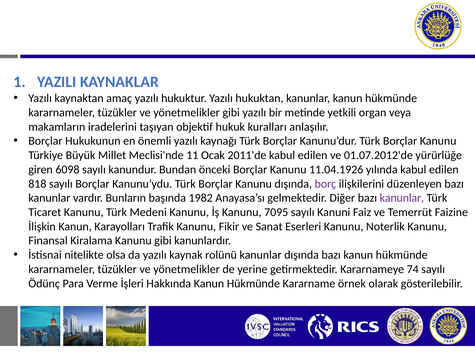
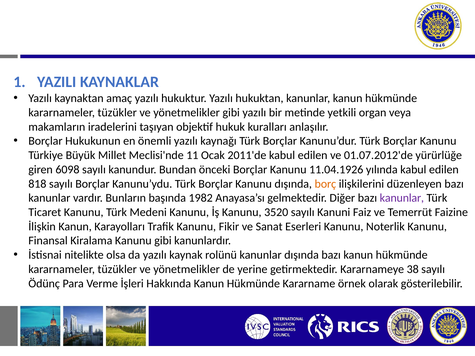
borç colour: purple -> orange (325, 184)
7095: 7095 -> 3520 (276, 212)
74: 74 -> 38 (413, 269)
